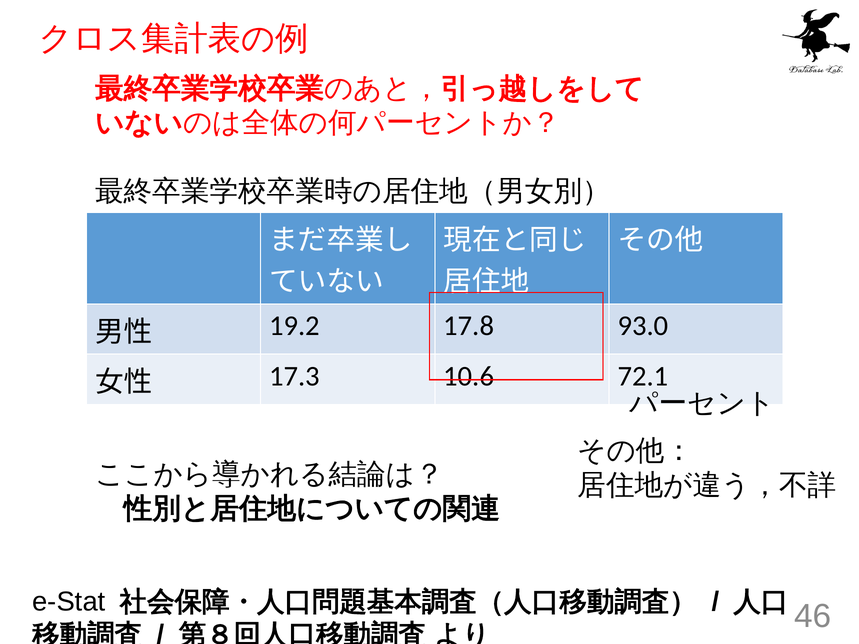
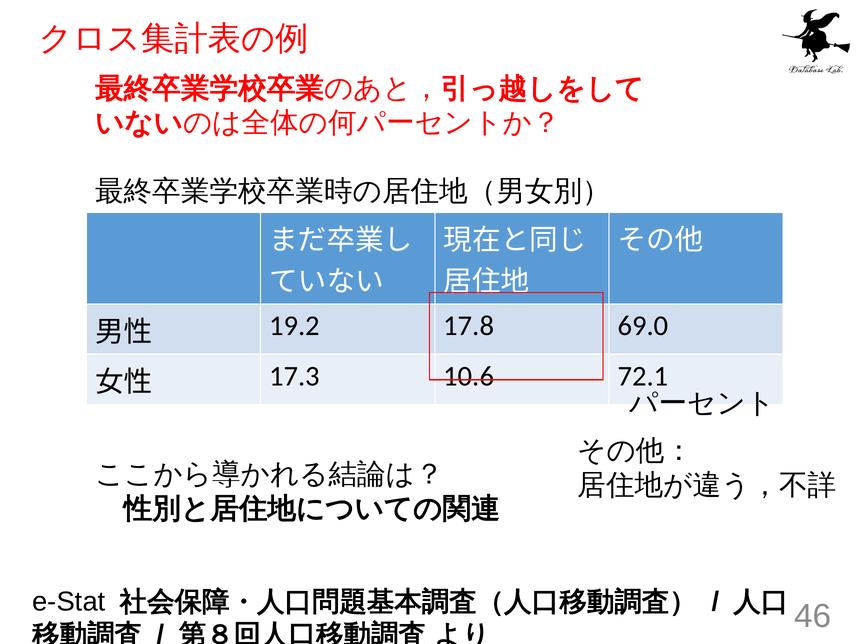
93.0: 93.0 -> 69.0 (643, 326)
